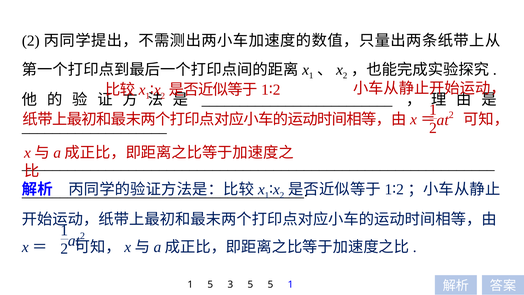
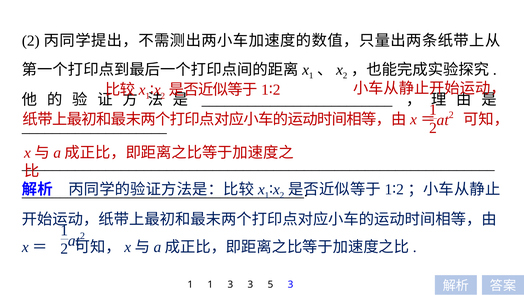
1 5: 5 -> 1 (210, 284)
3 5: 5 -> 3 (250, 284)
5 1: 1 -> 3 (290, 284)
